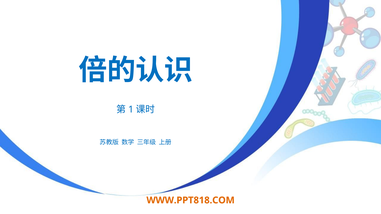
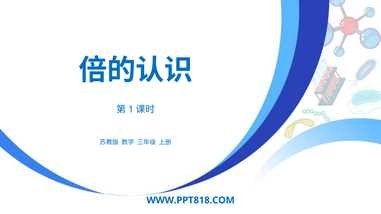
WWW.PPT818.COM colour: orange -> blue (191, 201)
